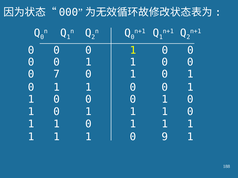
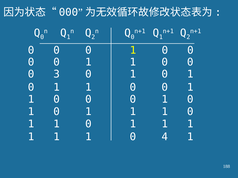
7: 7 -> 3 (57, 74)
9: 9 -> 4 (165, 137)
